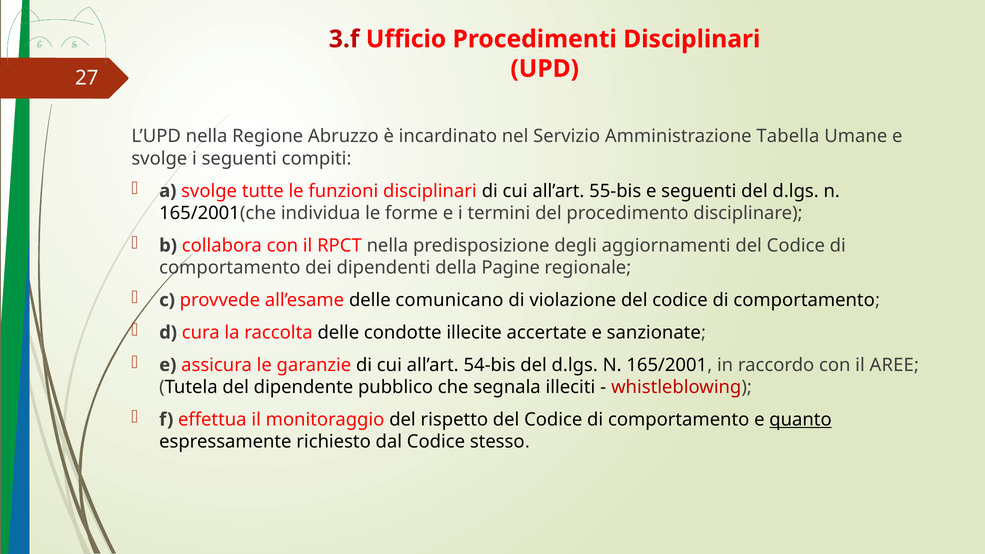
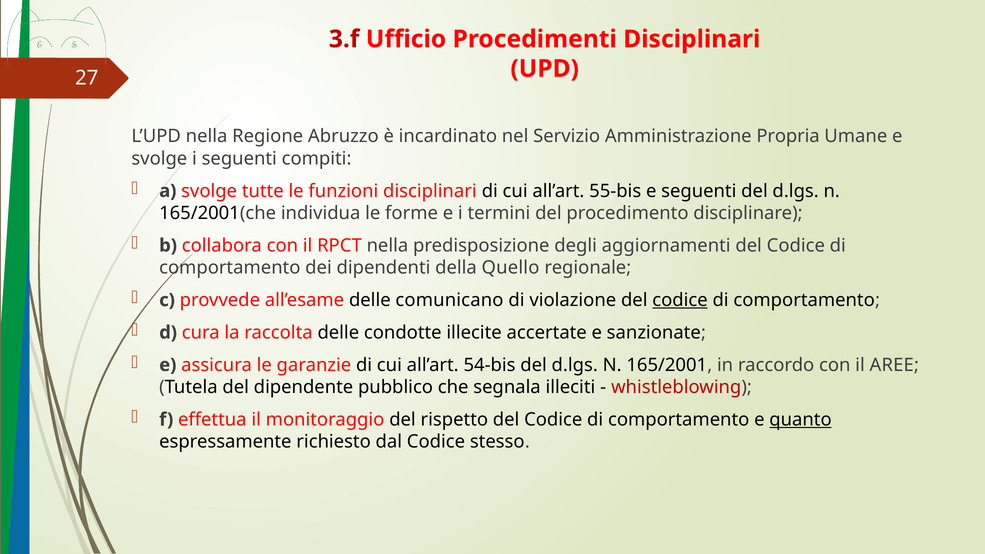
Tabella: Tabella -> Propria (788, 136)
Pagine: Pagine -> Quello (511, 268)
codice underline: none -> present (680, 300)
